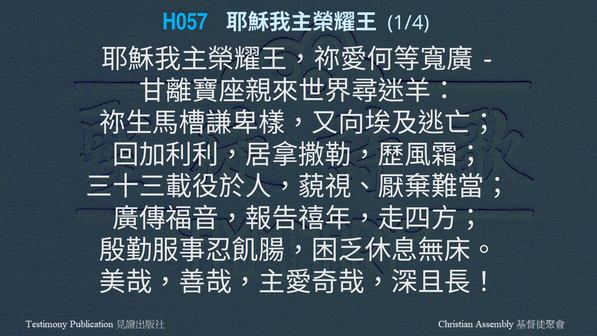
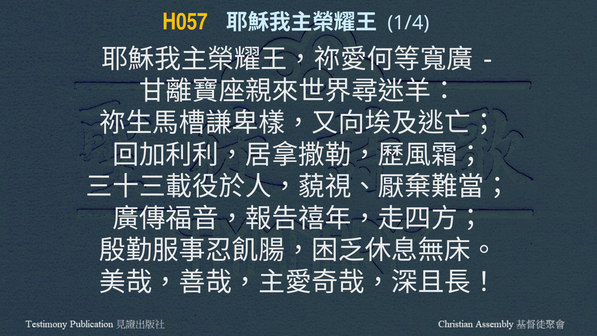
H057 colour: light blue -> yellow (185, 22)
